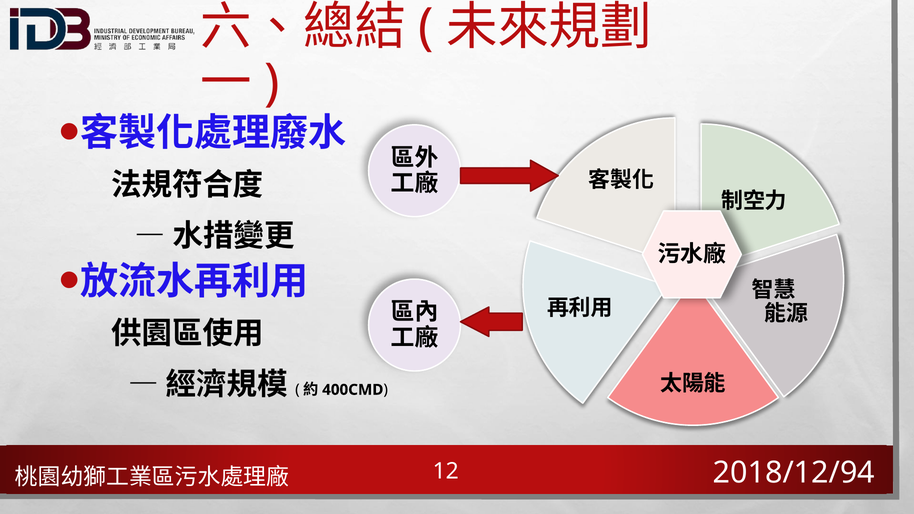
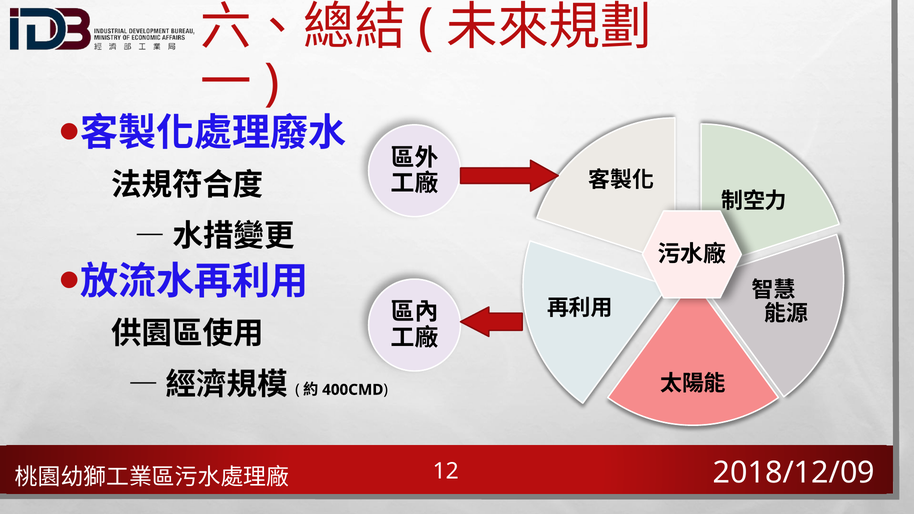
2018/12/94: 2018/12/94 -> 2018/12/09 (794, 473)
